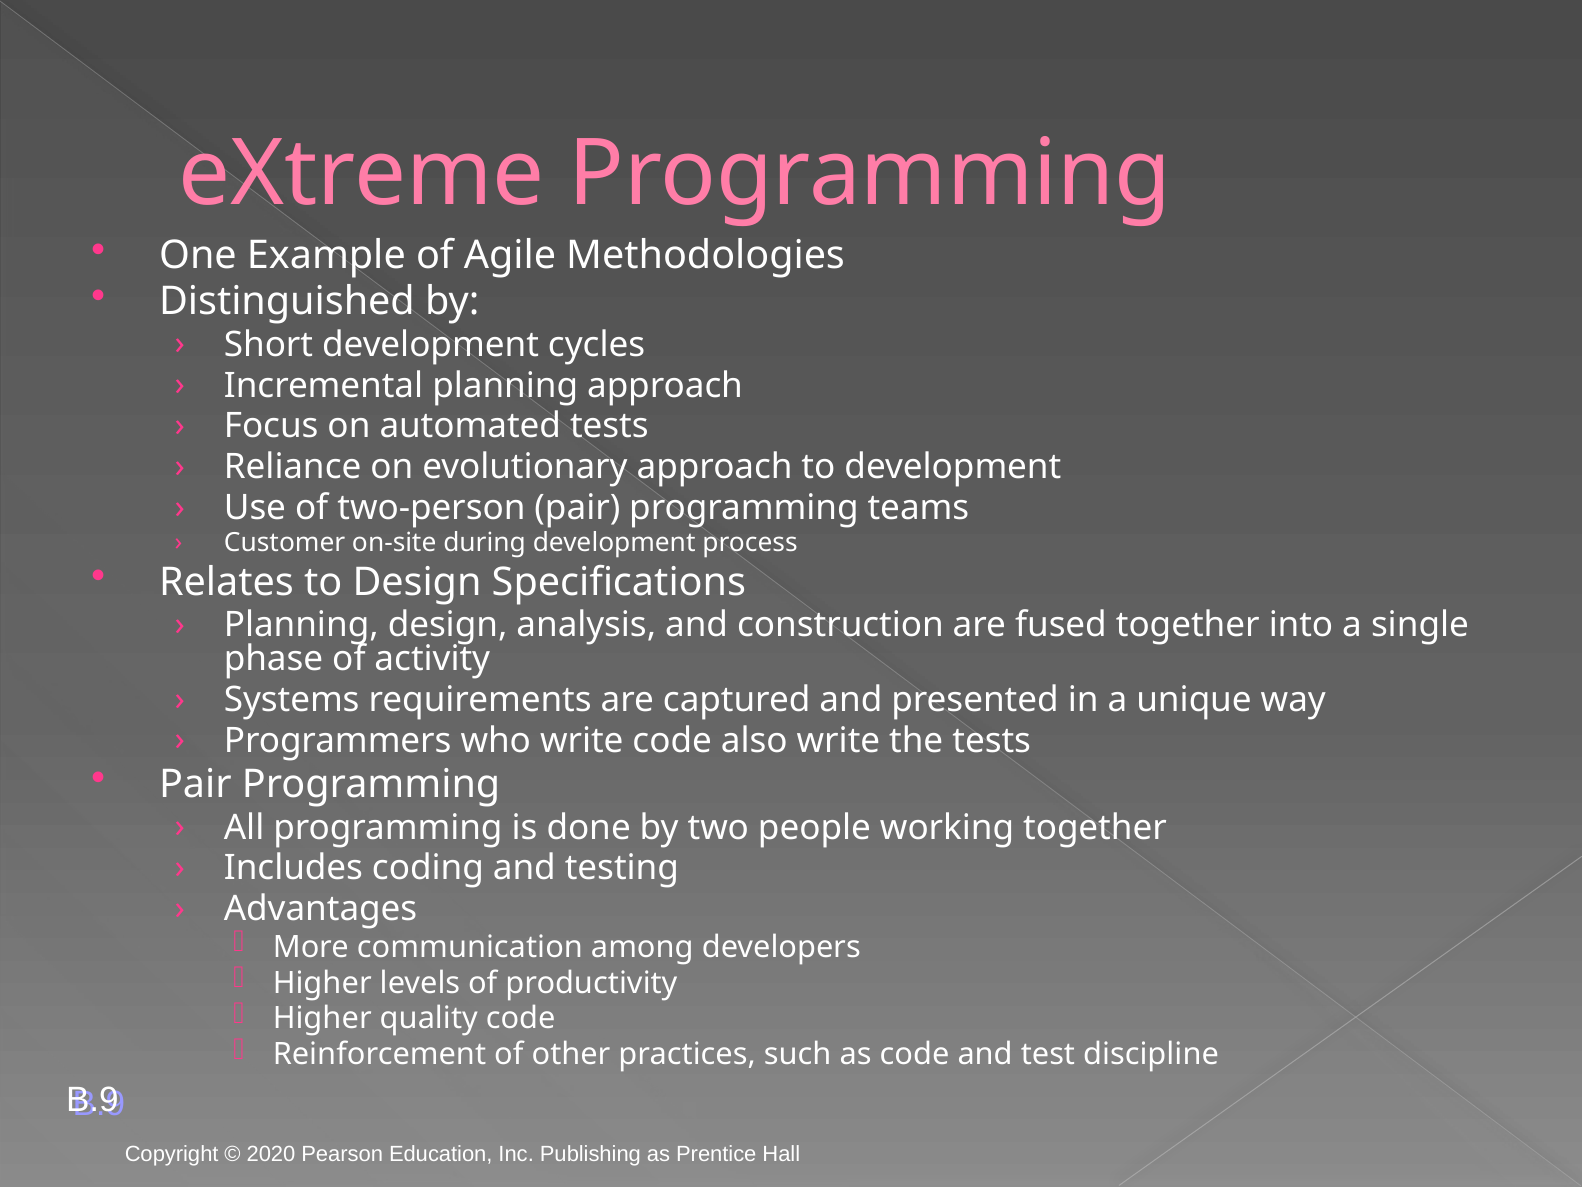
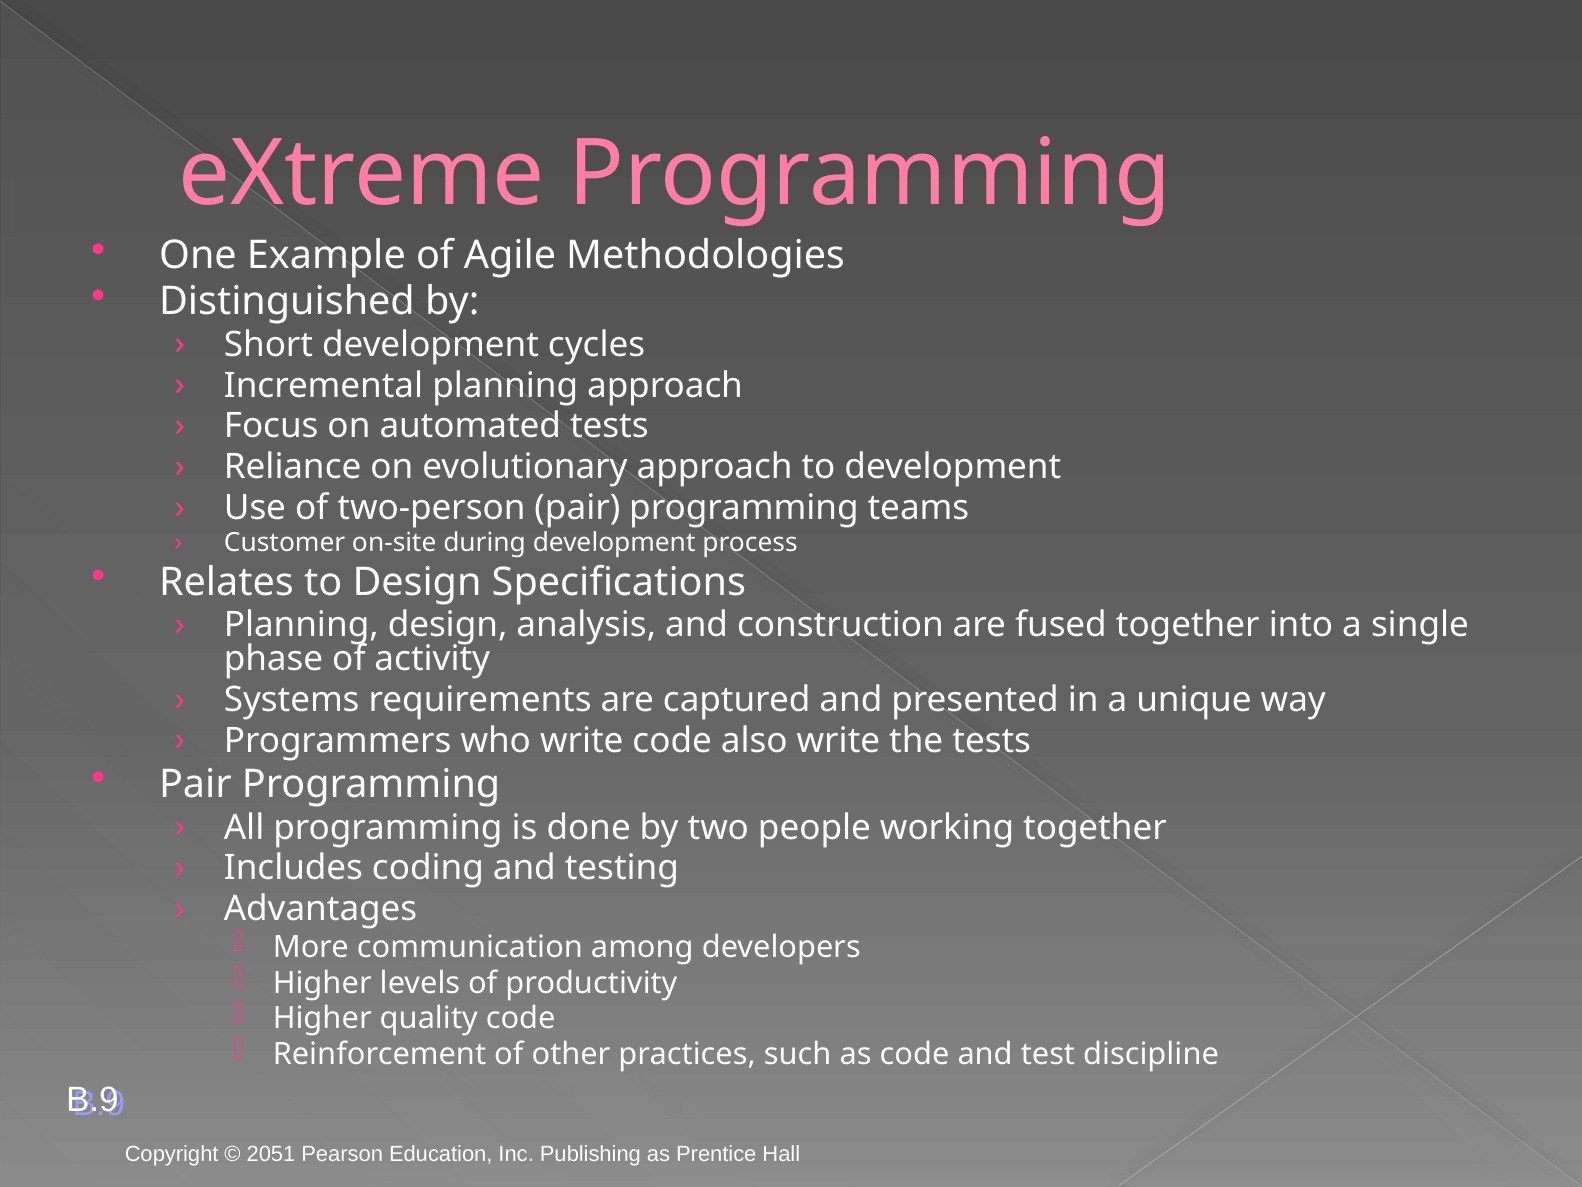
2020: 2020 -> 2051 (271, 1154)
